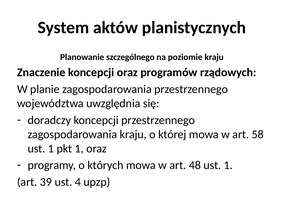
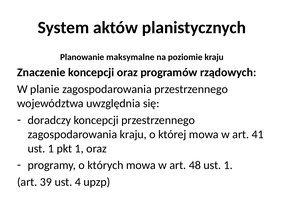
szczególnego: szczególnego -> maksymalne (130, 57)
58: 58 -> 41 (258, 134)
